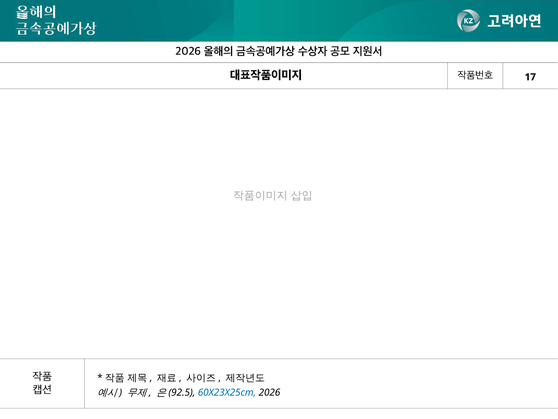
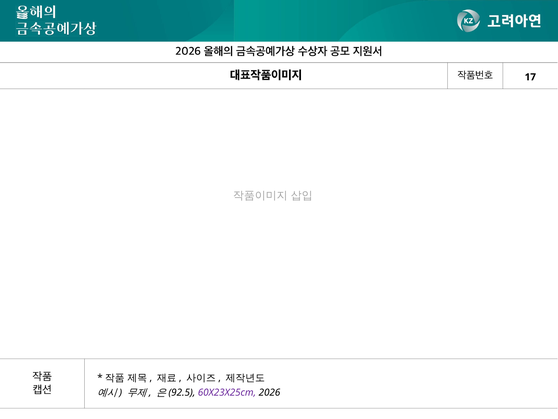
60X23X25cm colour: blue -> purple (227, 392)
